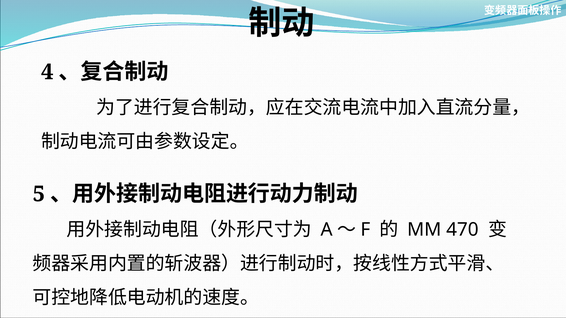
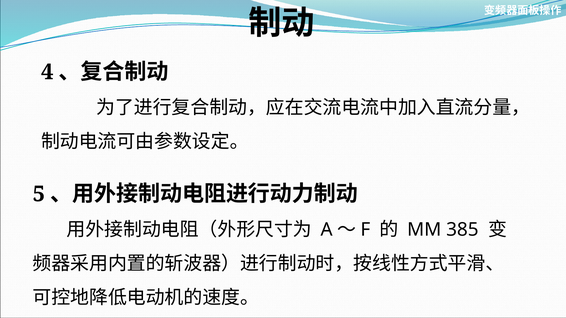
470: 470 -> 385 (462, 230)
